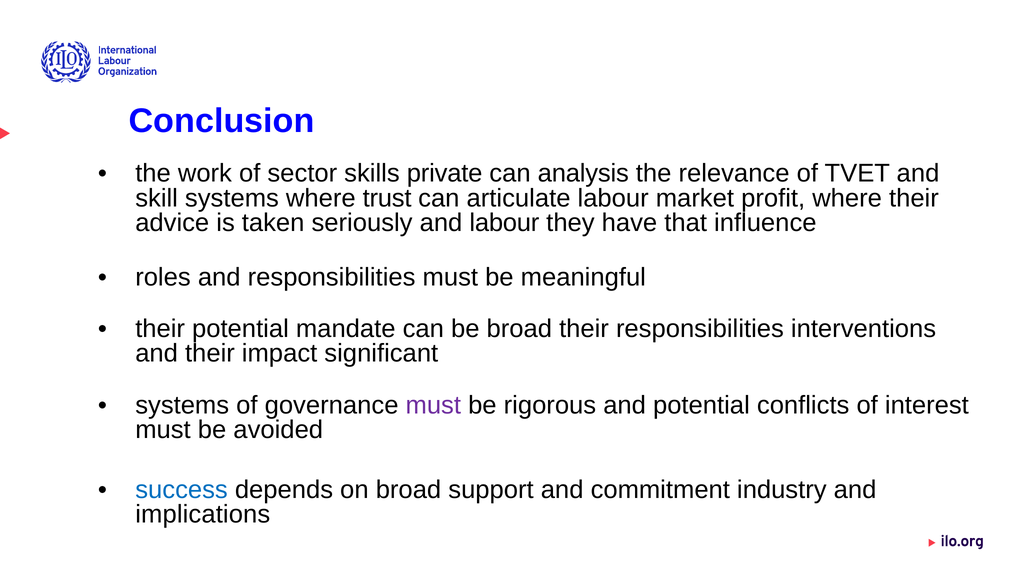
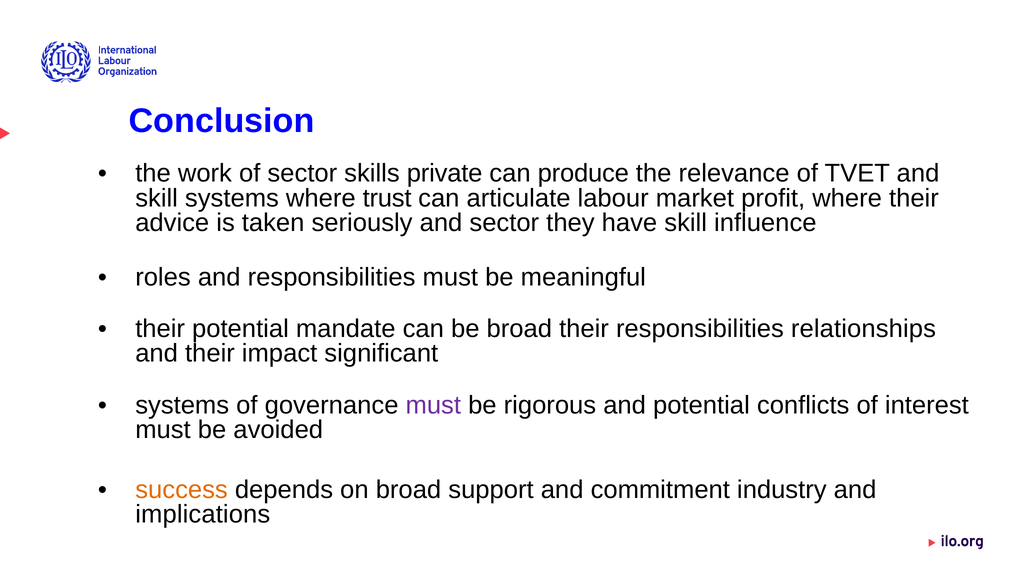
analysis: analysis -> produce (583, 174)
and labour: labour -> sector (504, 223)
have that: that -> skill (686, 223)
interventions: interventions -> relationships (863, 329)
success colour: blue -> orange (182, 490)
